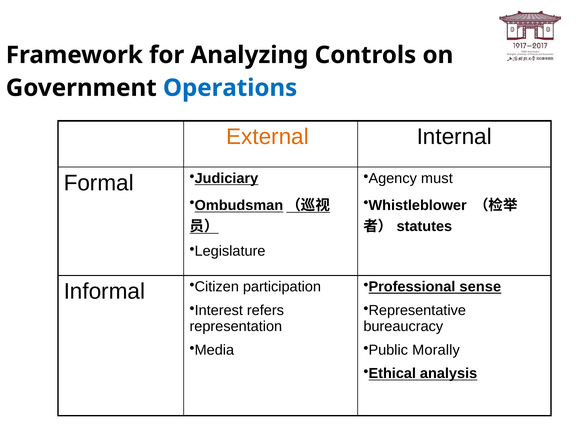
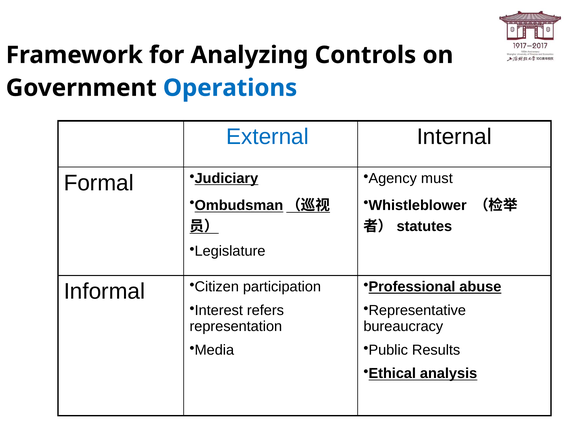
External colour: orange -> blue (268, 137)
sense: sense -> abuse (480, 287)
Morally: Morally -> Results (436, 350)
